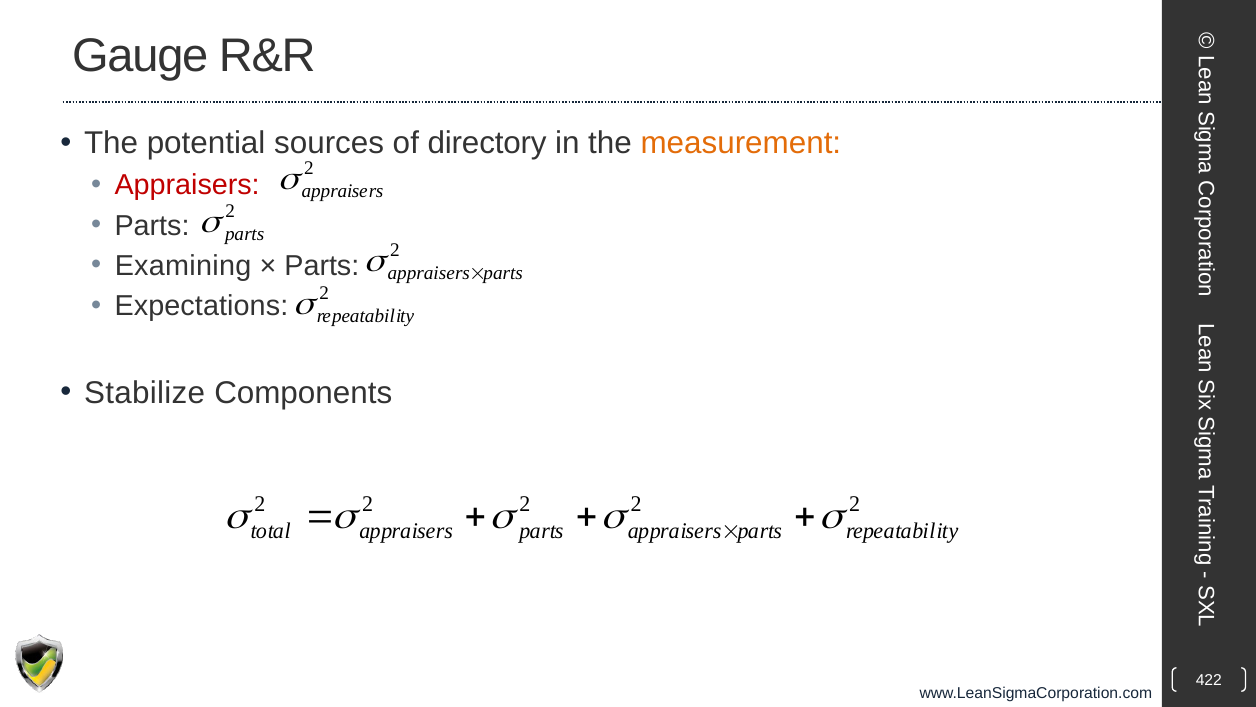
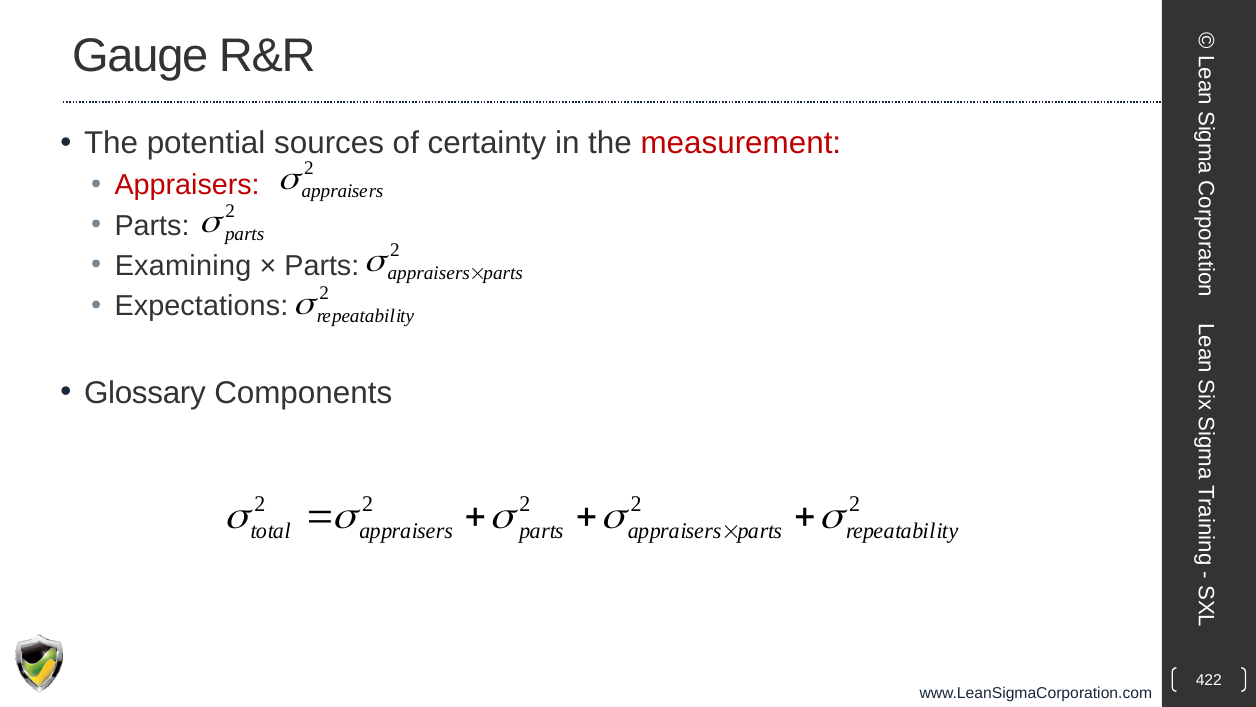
directory: directory -> certainty (487, 144)
measurement colour: orange -> red (741, 144)
Stabilize: Stabilize -> Glossary (145, 393)
